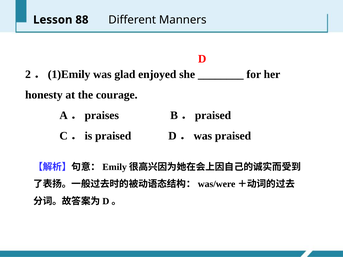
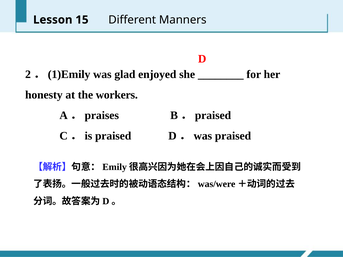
88: 88 -> 15 (82, 20)
courage: courage -> workers (117, 95)
